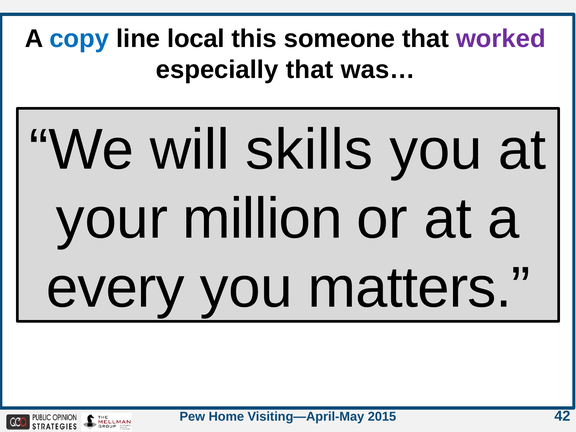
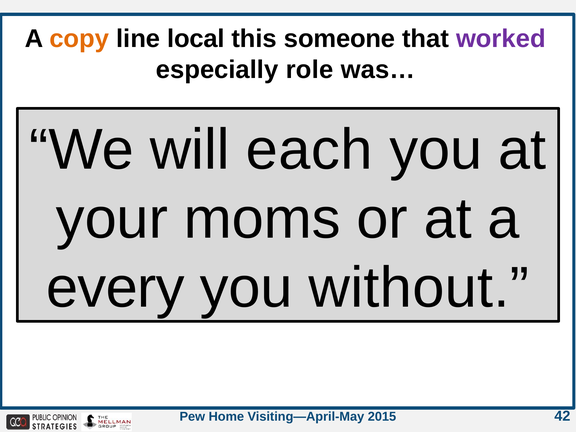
copy colour: blue -> orange (79, 39)
especially that: that -> role (310, 70)
skills: skills -> each (309, 150)
million: million -> moms (262, 219)
matters: matters -> without (419, 288)
